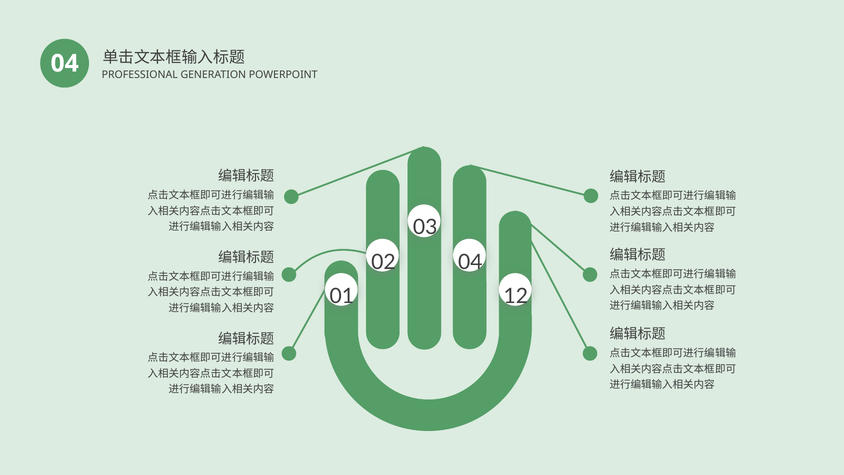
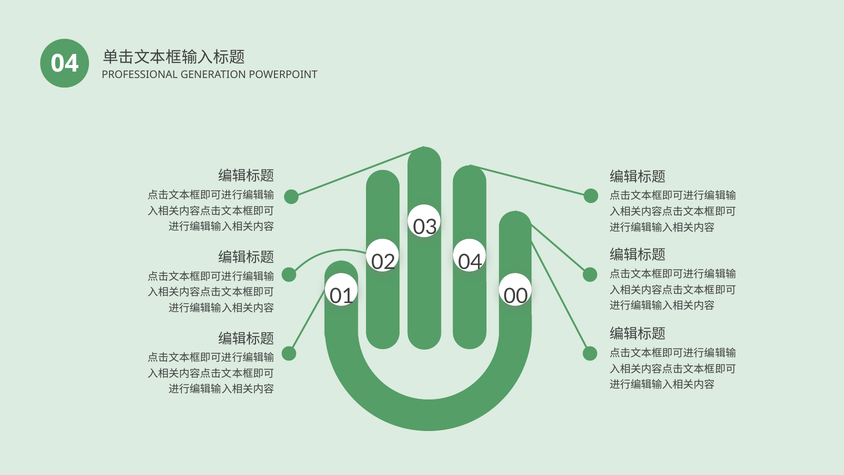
12: 12 -> 00 (516, 296)
